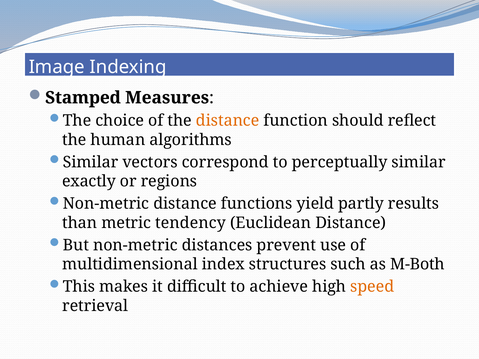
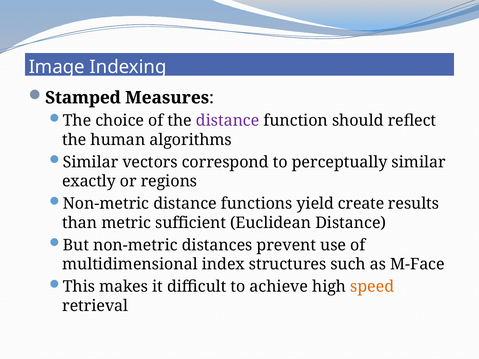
distance colour: orange -> purple (228, 121)
partly: partly -> create (361, 204)
tendency: tendency -> sufficient (191, 223)
M-Both: M-Both -> M-Face (417, 264)
